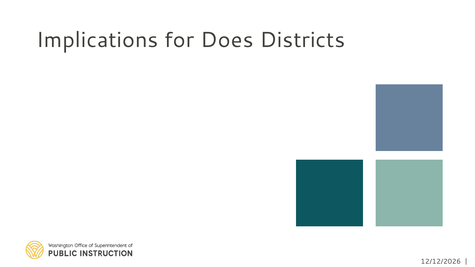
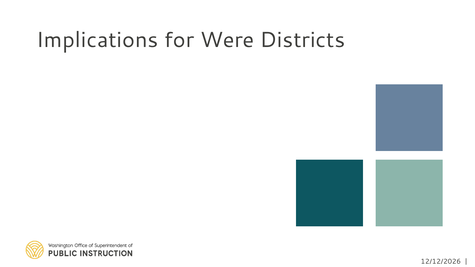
Does: Does -> Were (227, 40)
